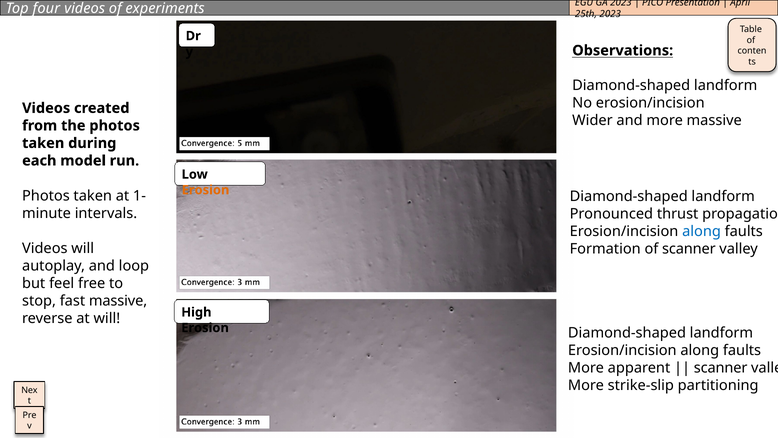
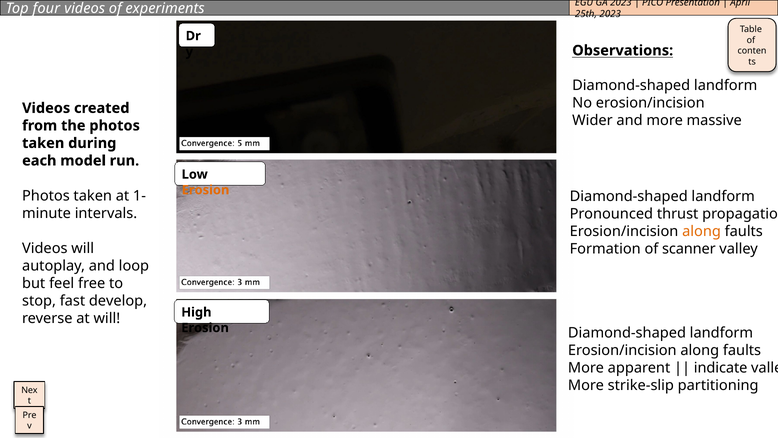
along colour: blue -> orange (702, 231)
fast massive: massive -> develop (118, 301)
scanner: scanner -> indicate (721, 368)
